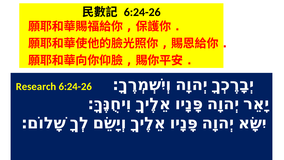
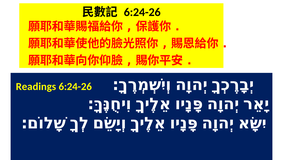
Research: Research -> Readings (36, 87)
